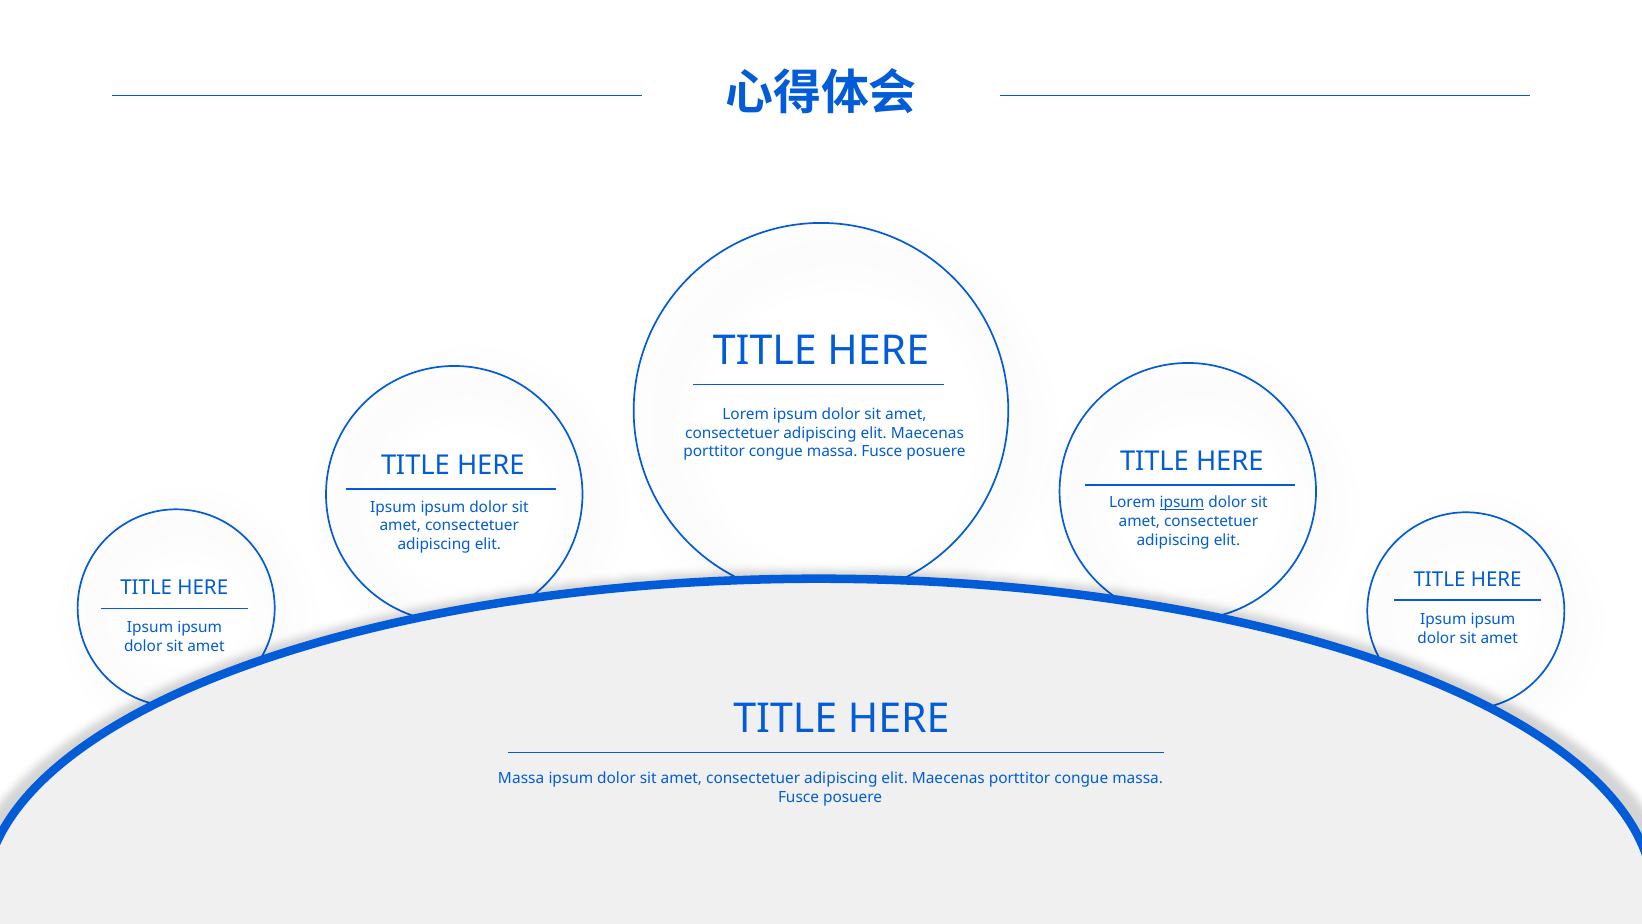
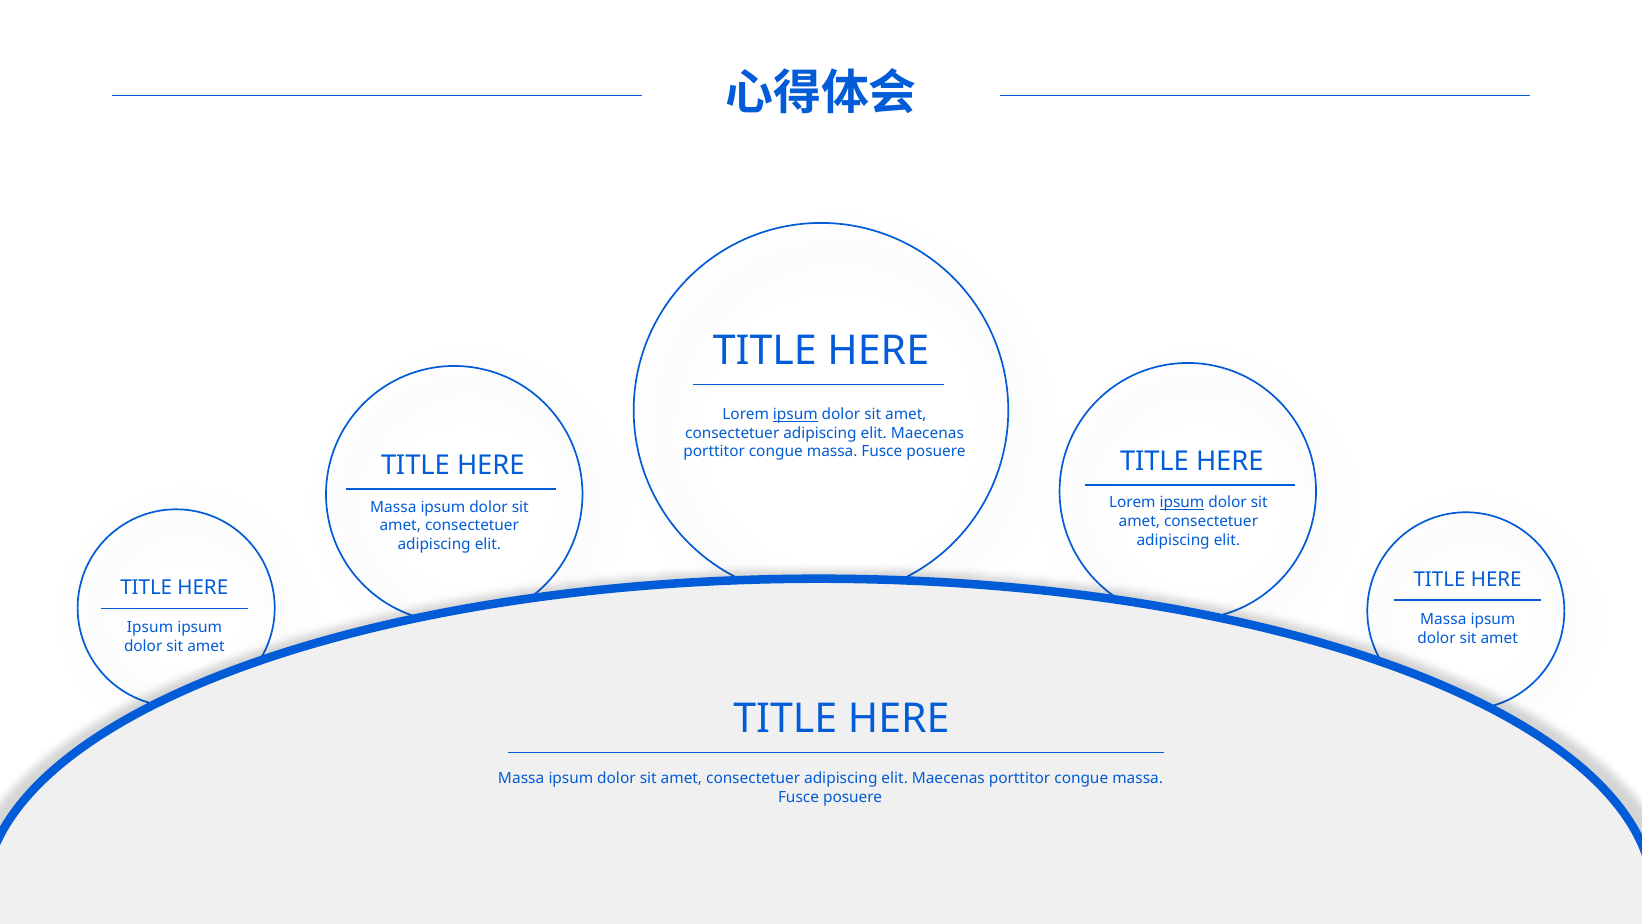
ipsum underline: none -> present (795, 414)
Ipsum: Ipsum -> Massa (393, 507)
Ipsum: Ipsum -> Massa (1443, 619)
